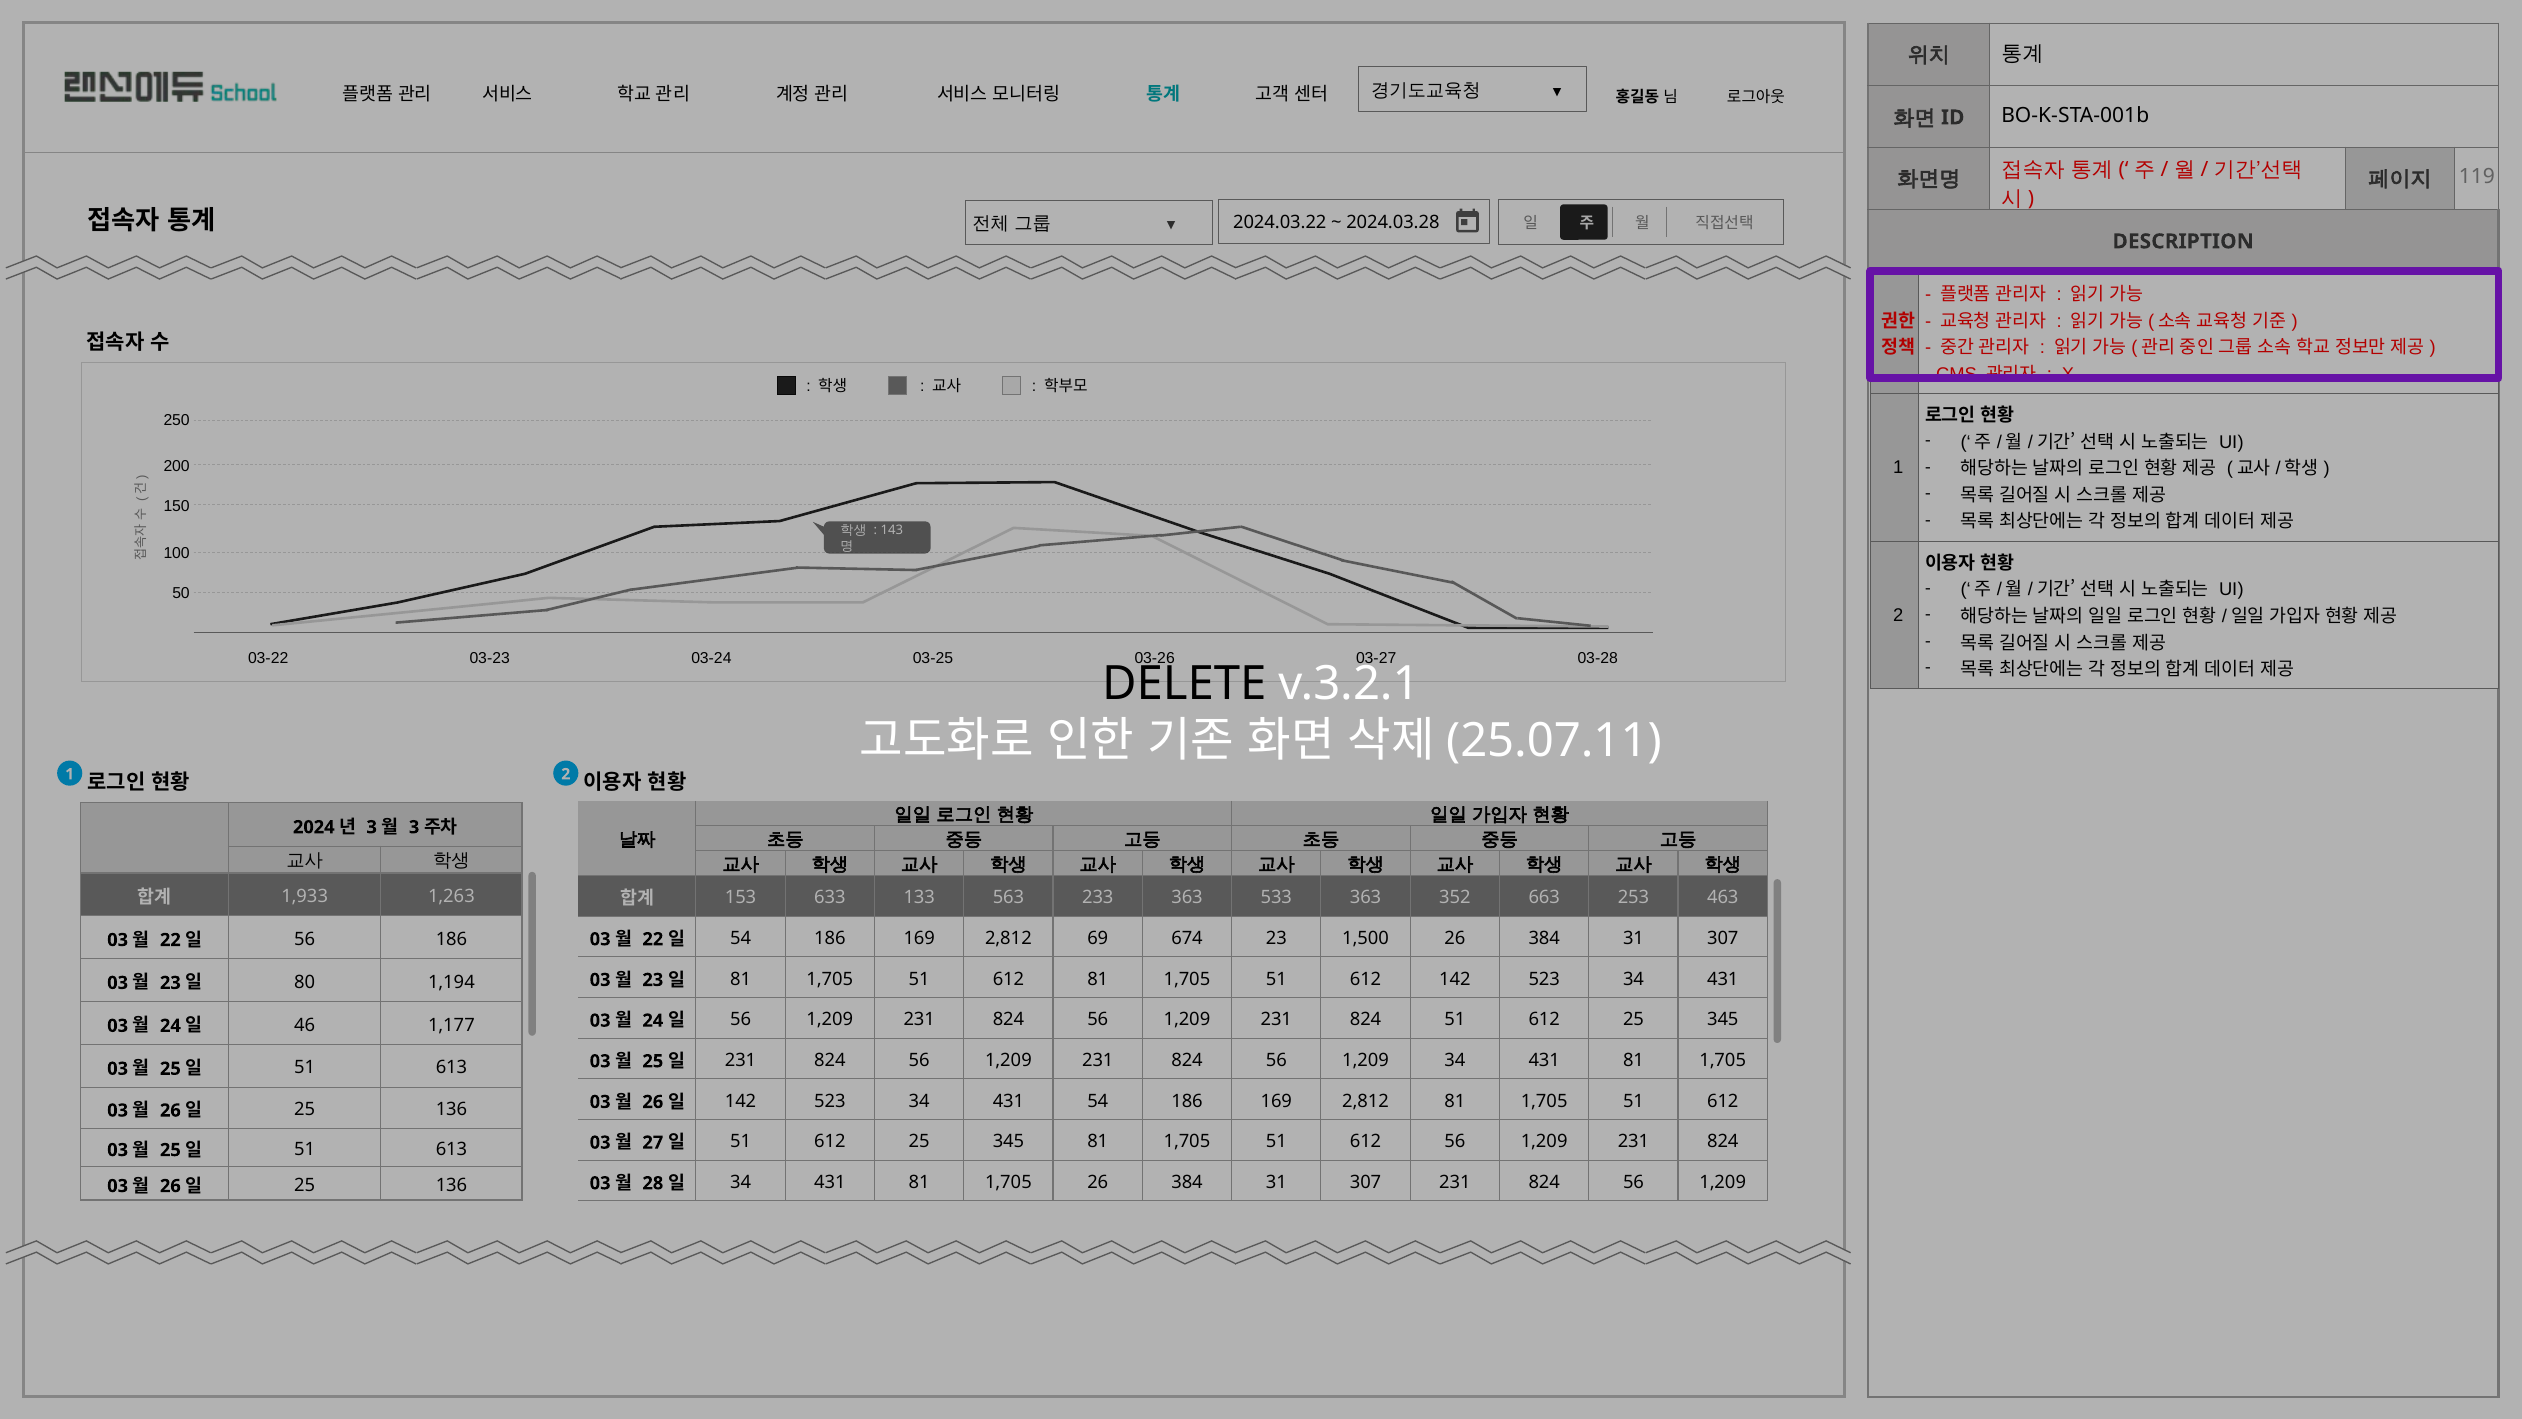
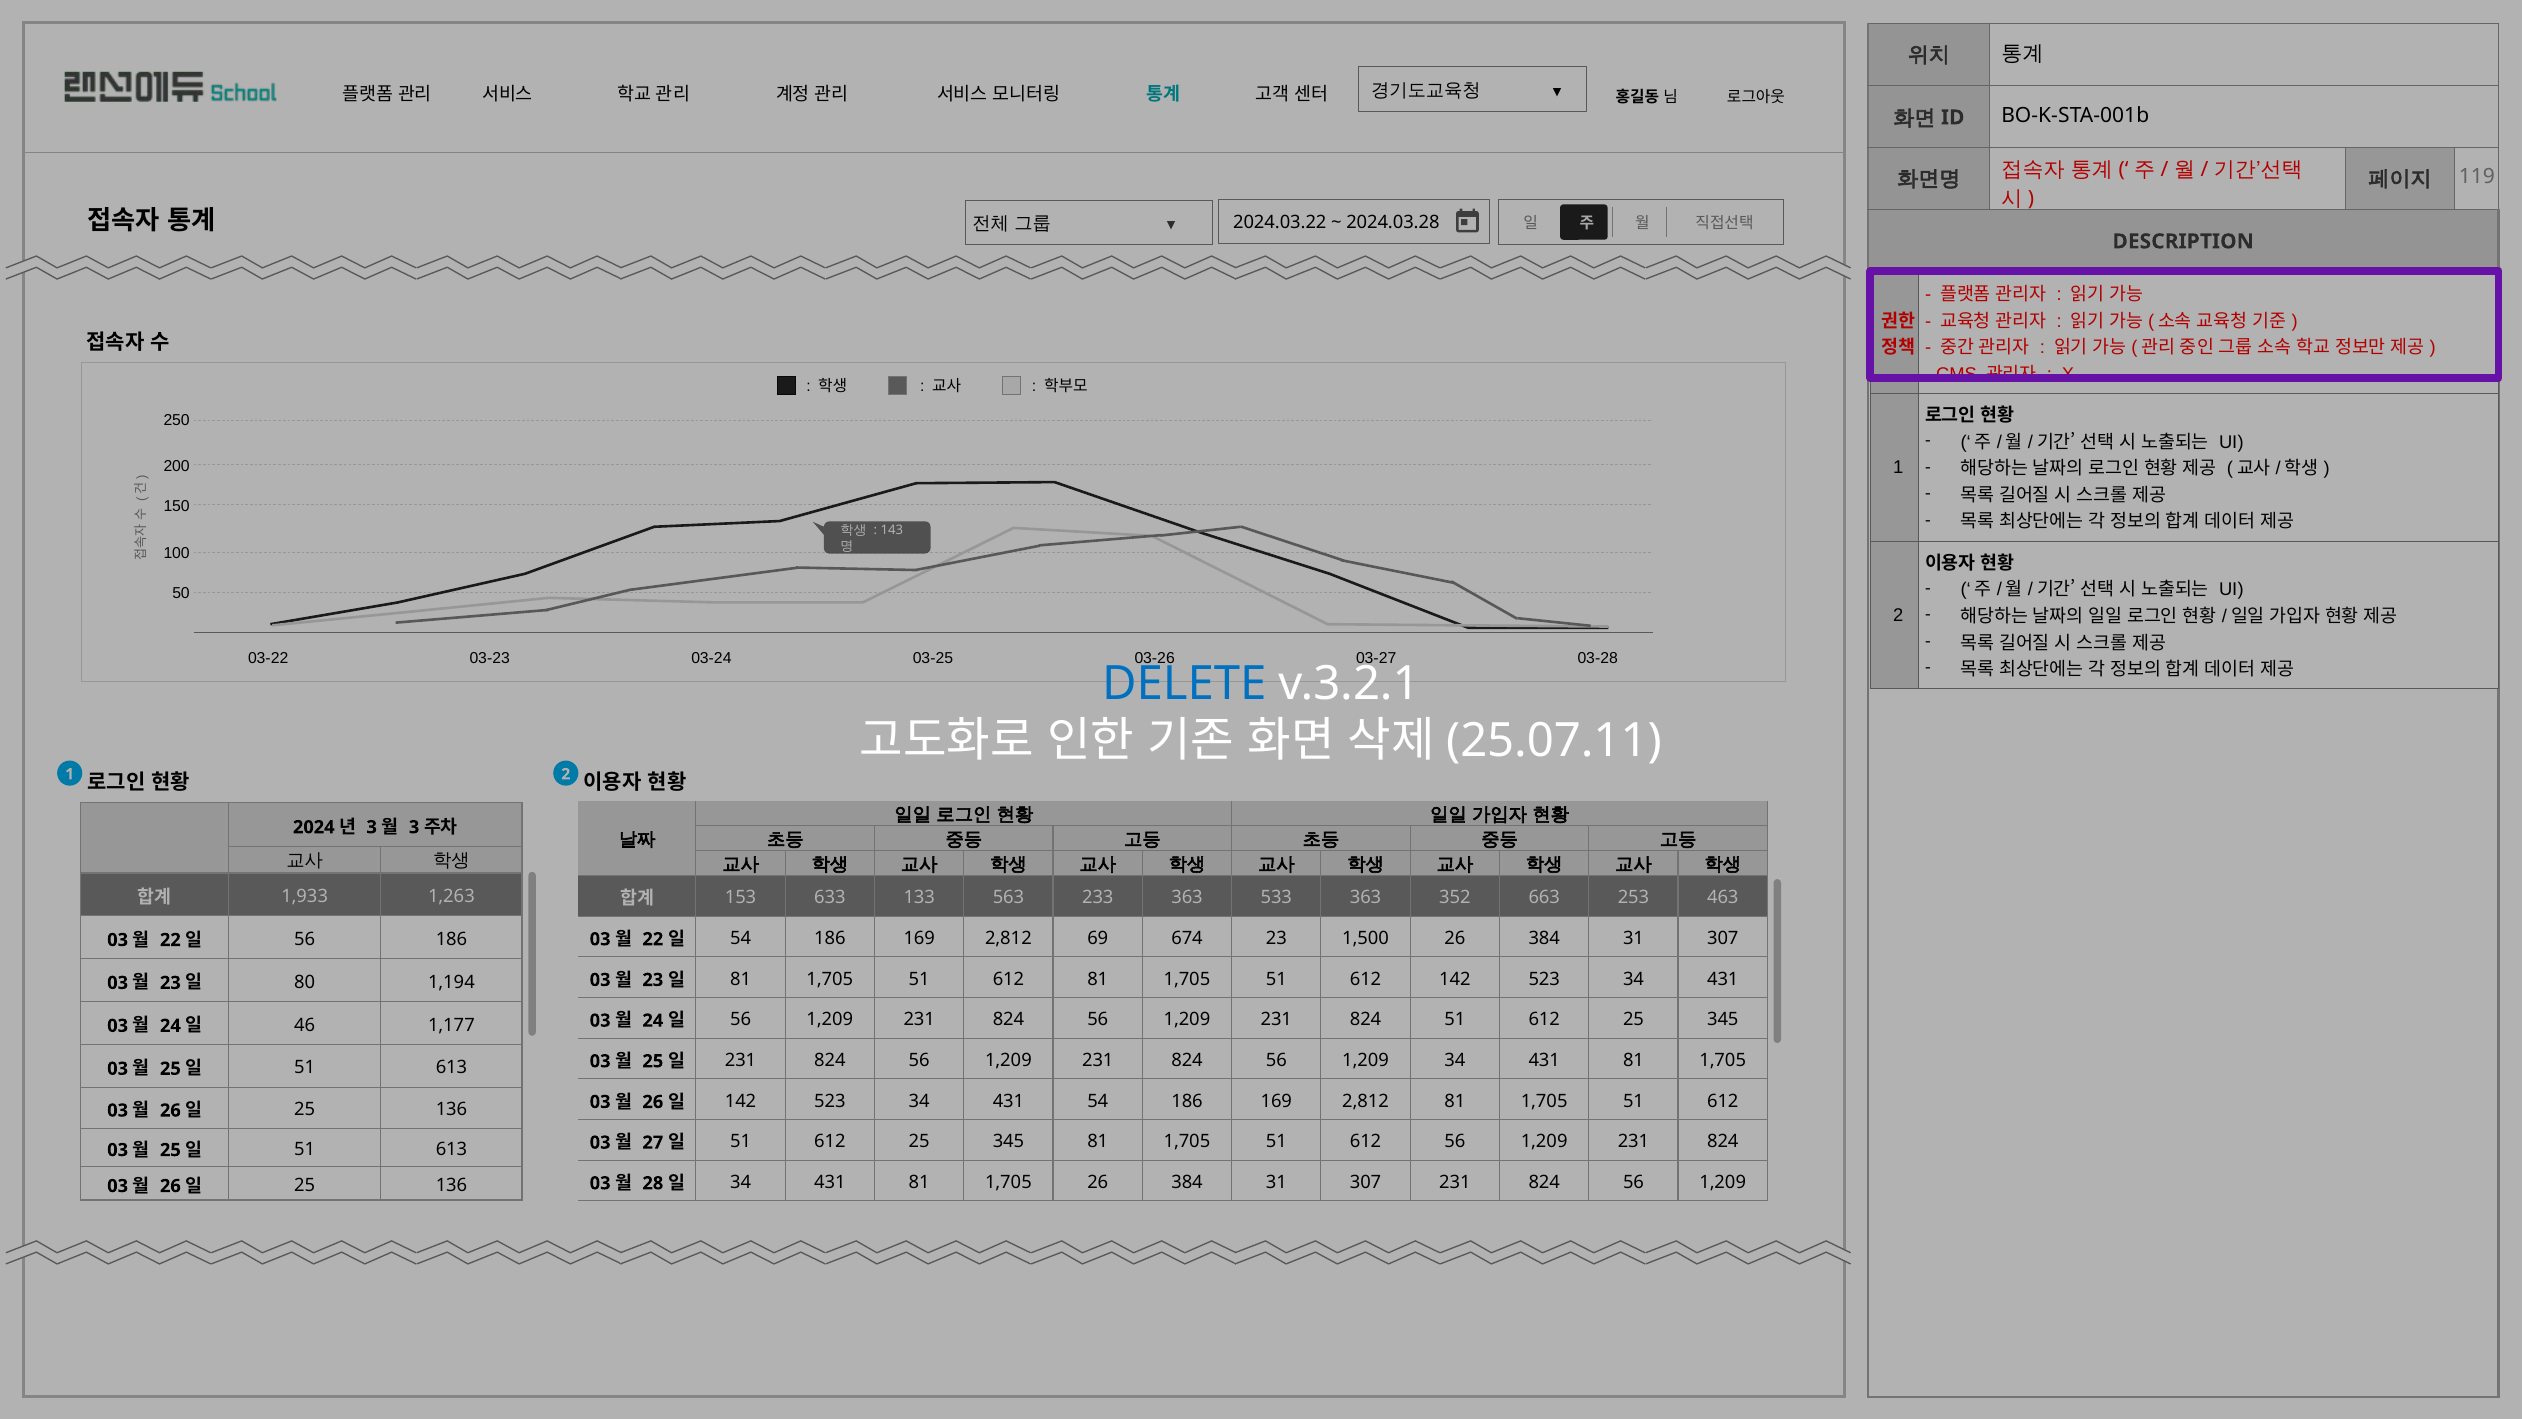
DELETE colour: black -> blue (1184, 684)
